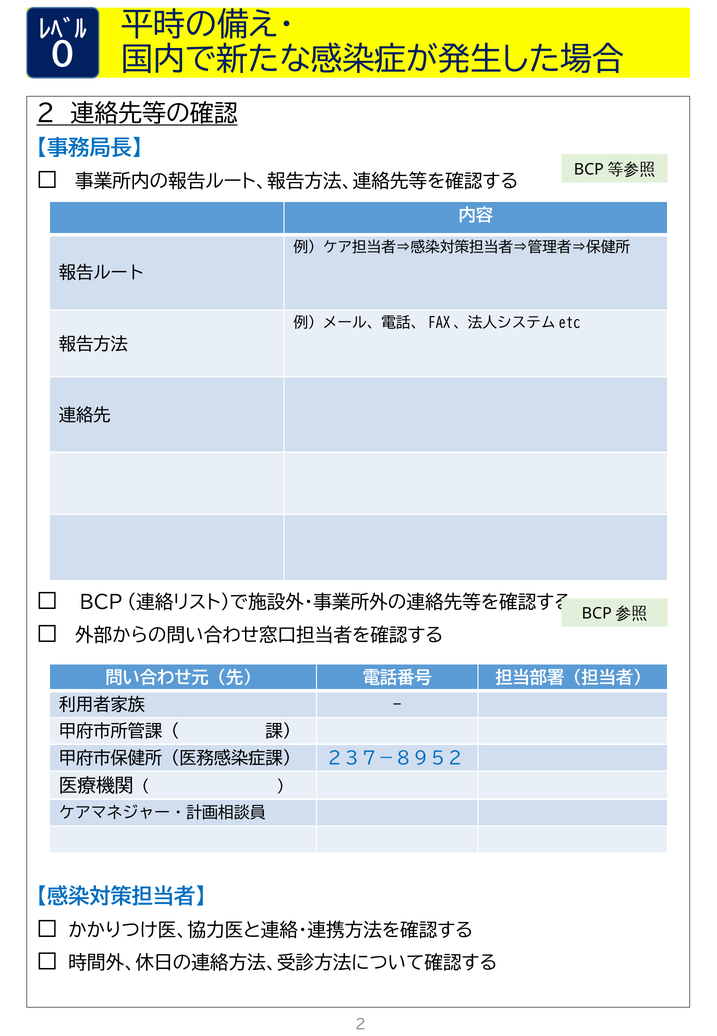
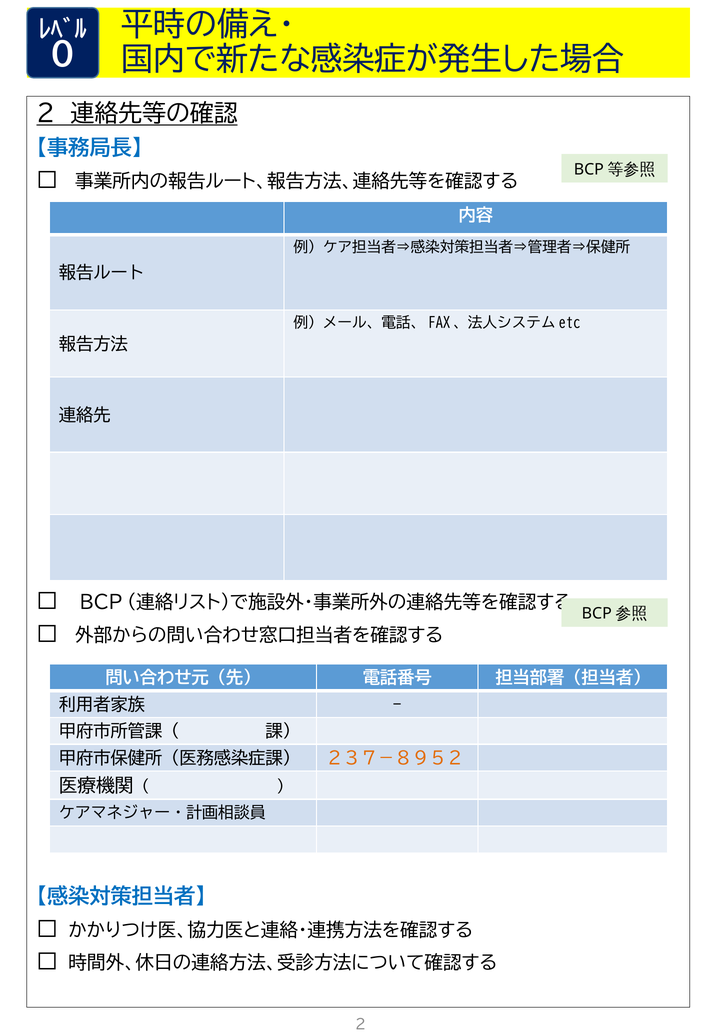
２３７－８９５２ colour: blue -> orange (395, 758)
